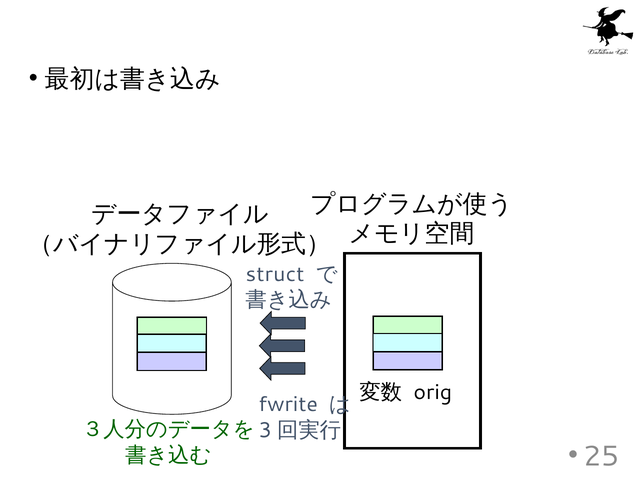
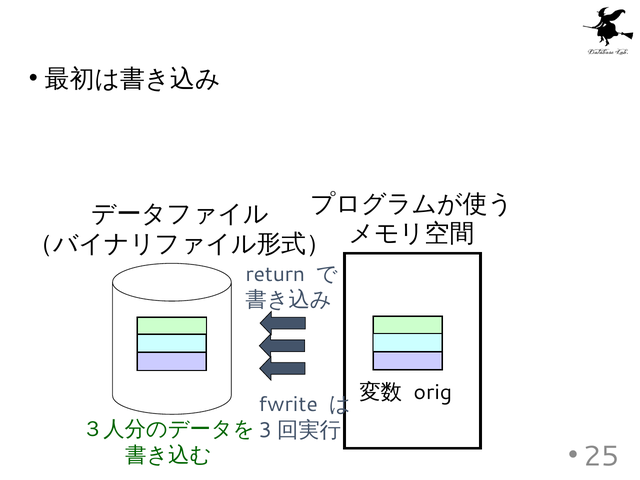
struct: struct -> return (275, 274)
